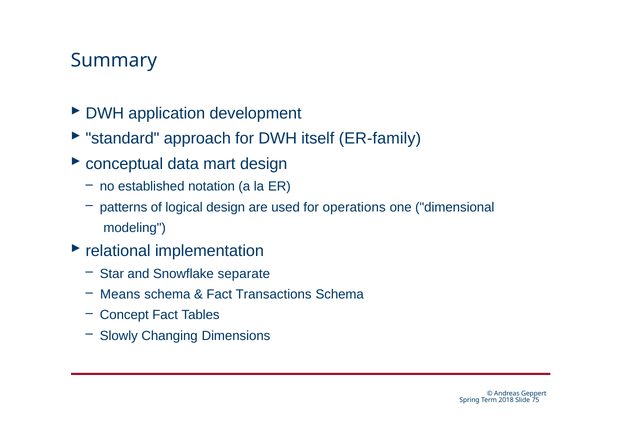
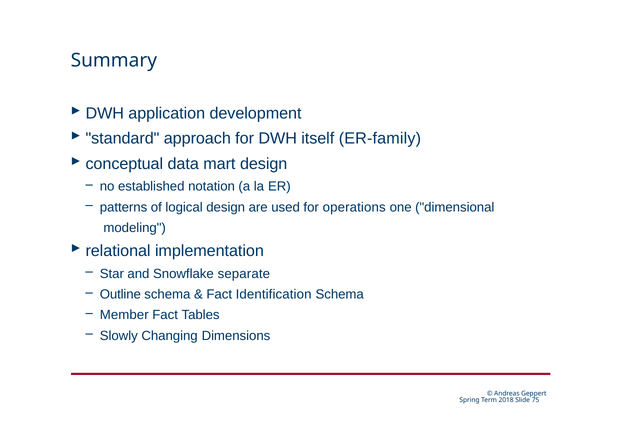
Means: Means -> Outline (120, 294)
Transactions: Transactions -> Identification (274, 294)
Concept: Concept -> Member (124, 315)
